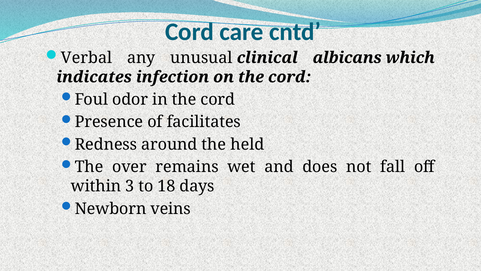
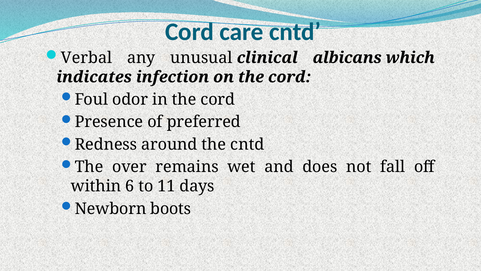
facilitates: facilitates -> preferred (204, 122)
the held: held -> cntd (247, 144)
3: 3 -> 6 (130, 186)
18: 18 -> 11 (166, 186)
veins: veins -> boots (171, 208)
